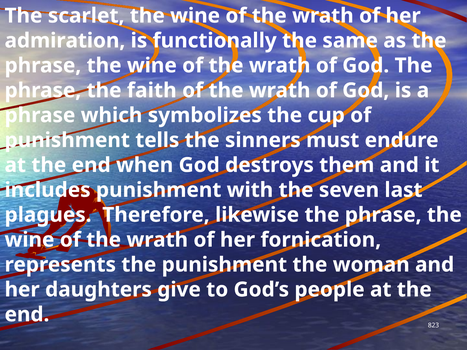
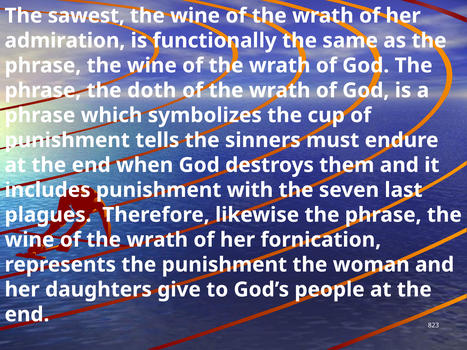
scarlet: scarlet -> sawest (86, 16)
faith: faith -> doth (152, 90)
